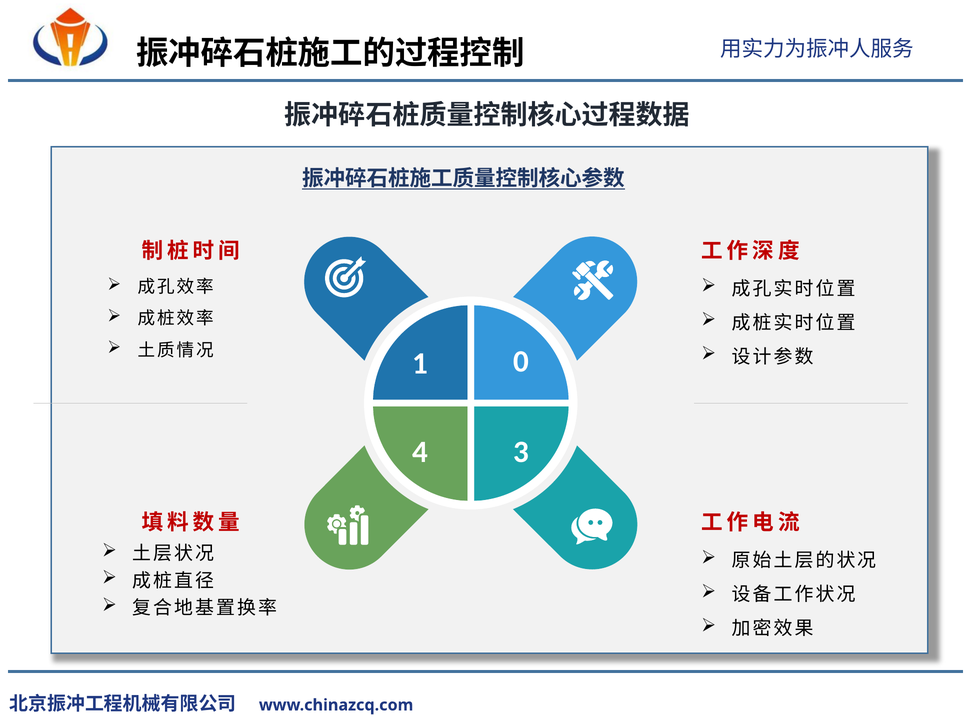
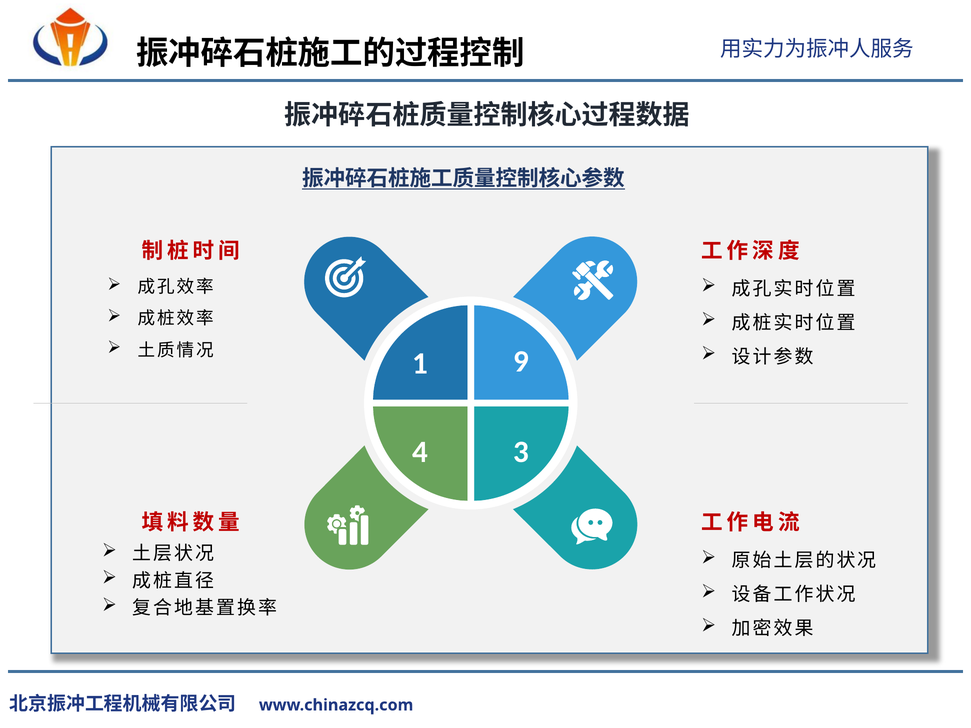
0: 0 -> 9 (521, 362)
